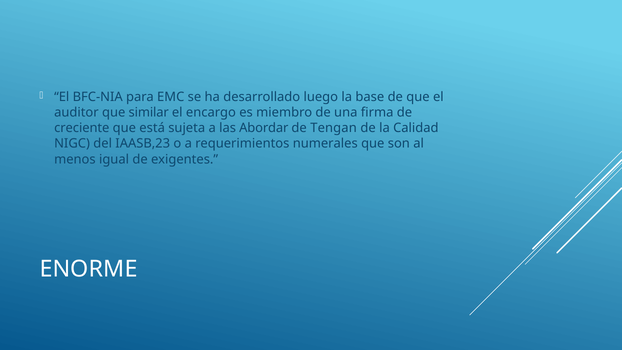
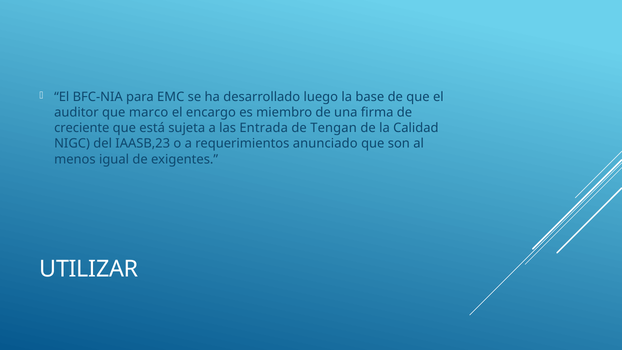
similar: similar -> marco (149, 113)
Abordar: Abordar -> Entrada (264, 128)
numerales: numerales -> anunciado (325, 144)
ENORME: ENORME -> UTILIZAR (89, 269)
